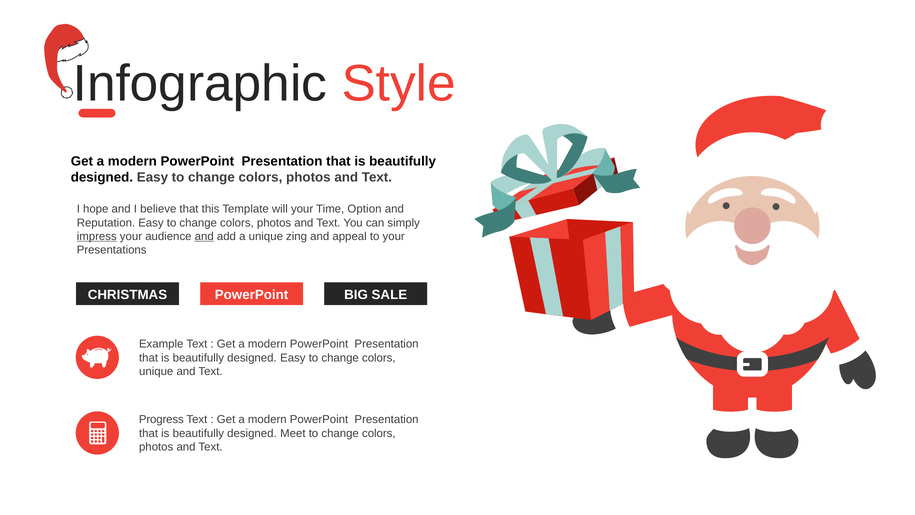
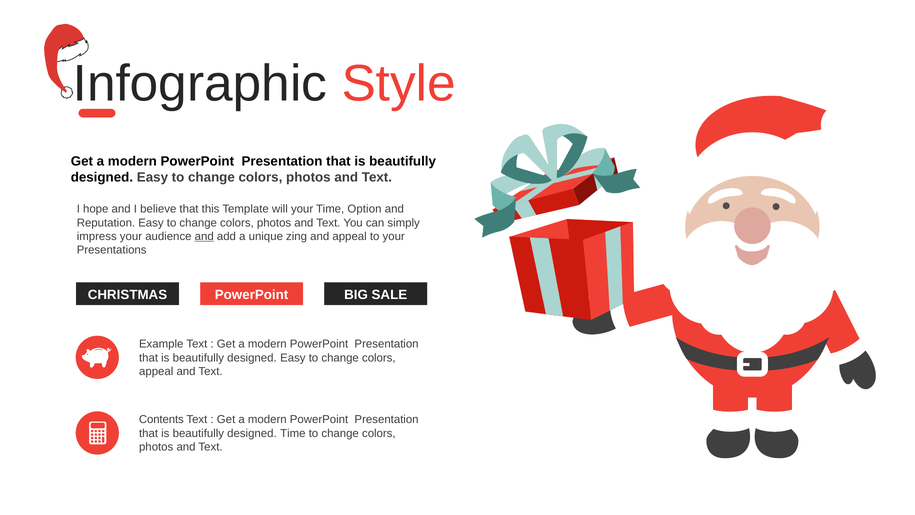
impress underline: present -> none (97, 236)
unique: unique -> appeal (156, 371)
Progress: Progress -> Contents (161, 419)
designed Meet: Meet -> Time (293, 433)
